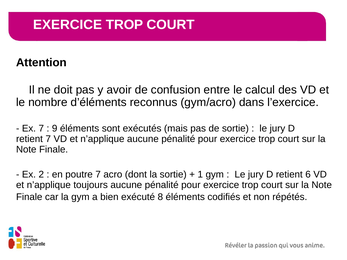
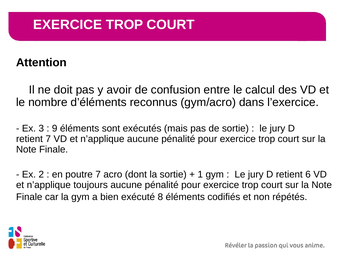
Ex 7: 7 -> 3 (41, 129)
